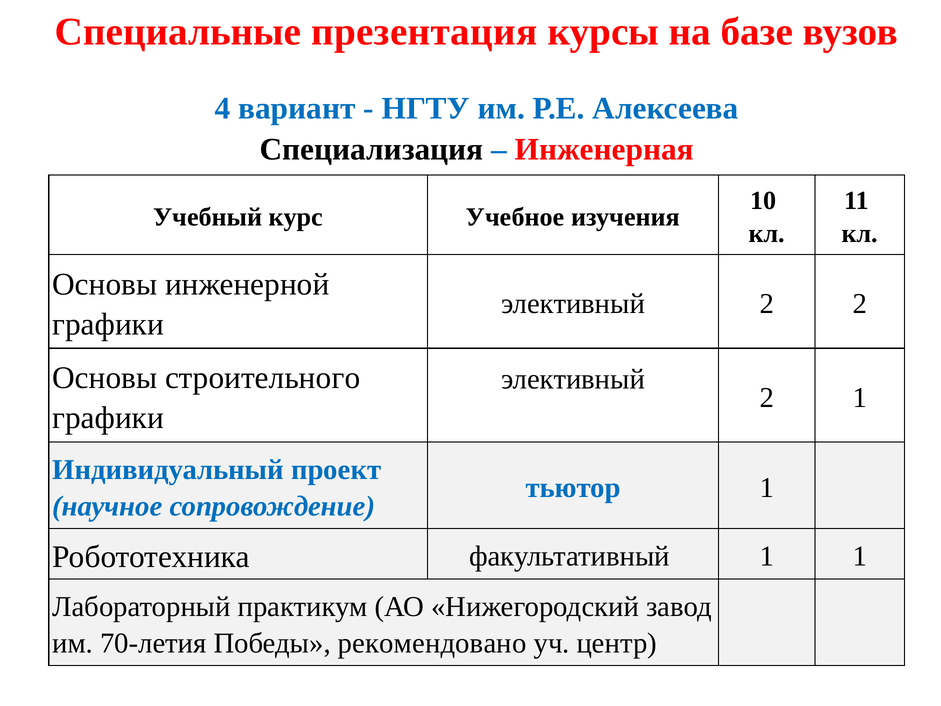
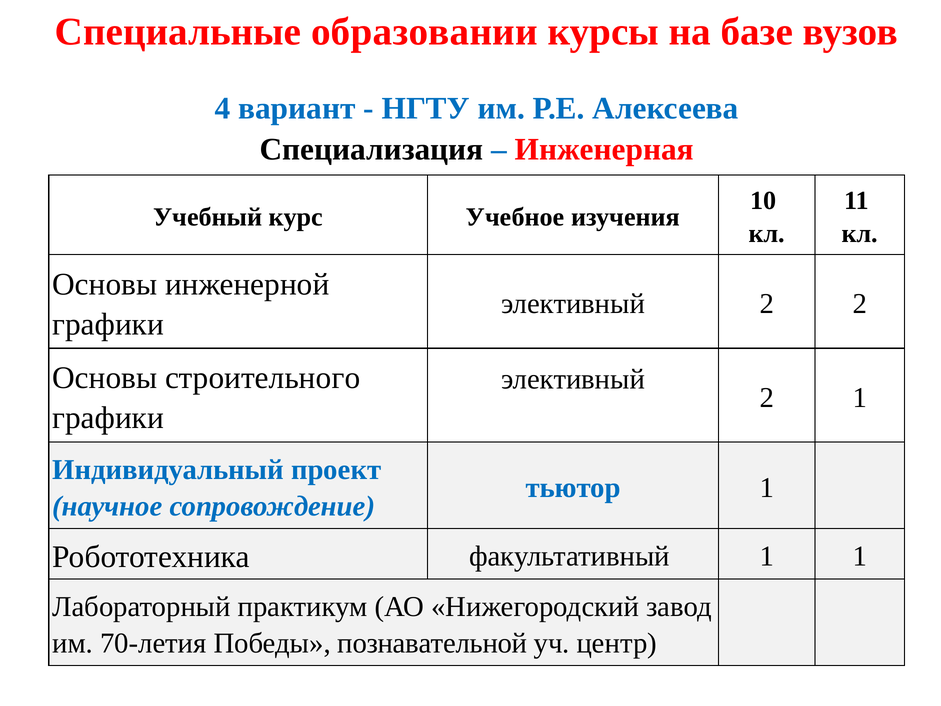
презентация: презентация -> образовании (424, 32)
рекомендовано: рекомендовано -> познавательной (432, 643)
